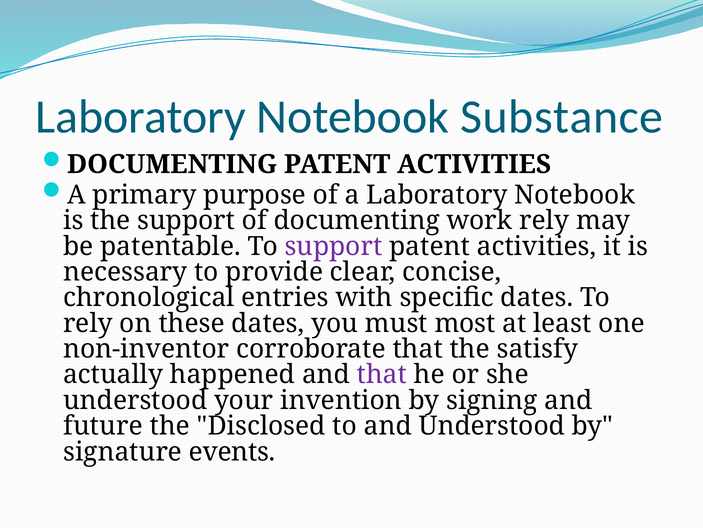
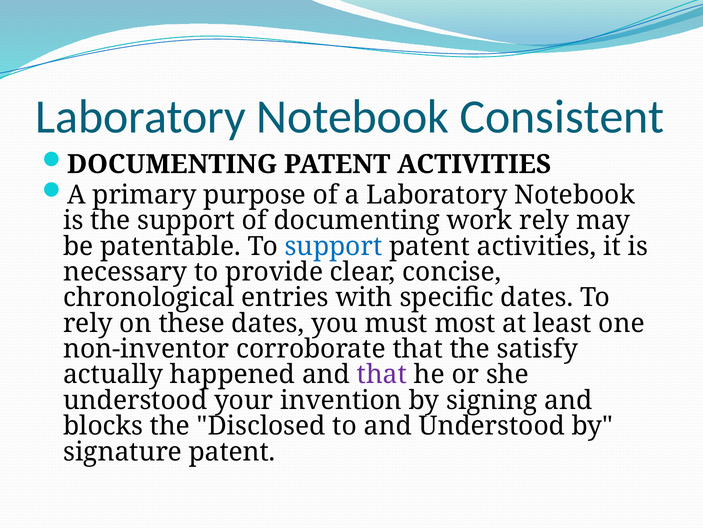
Substance: Substance -> Consistent (562, 117)
support colour: purple -> blue (333, 246)
future: future -> blocks (103, 426)
signature events: events -> patent (232, 451)
